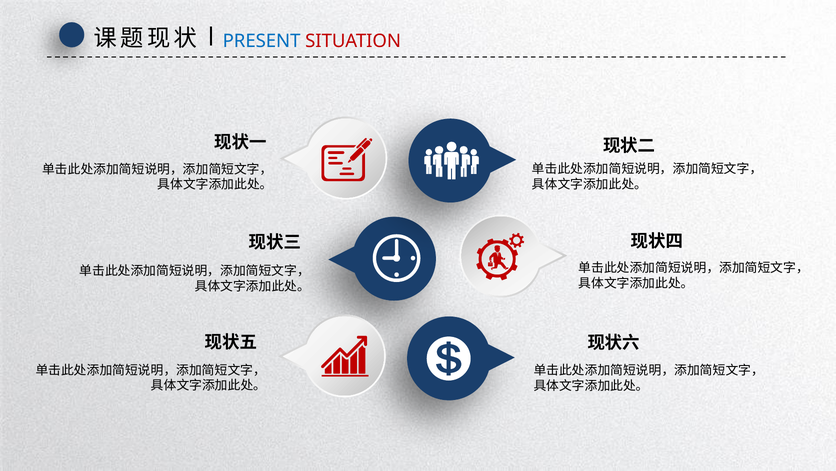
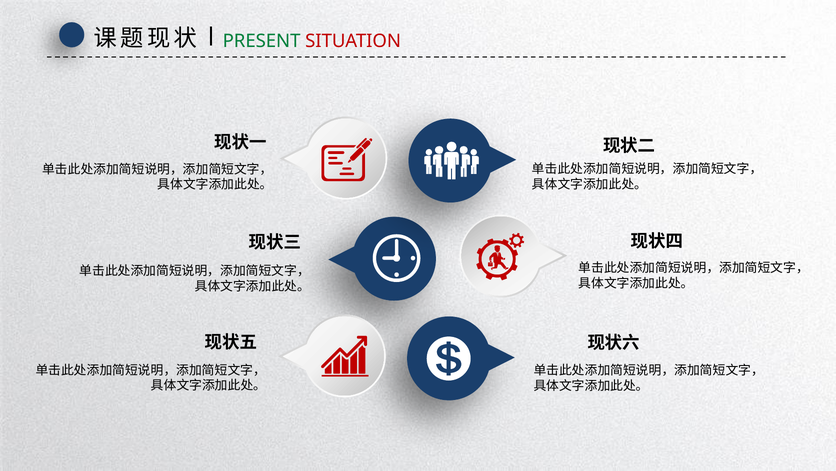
PRESENT colour: blue -> green (262, 41)
